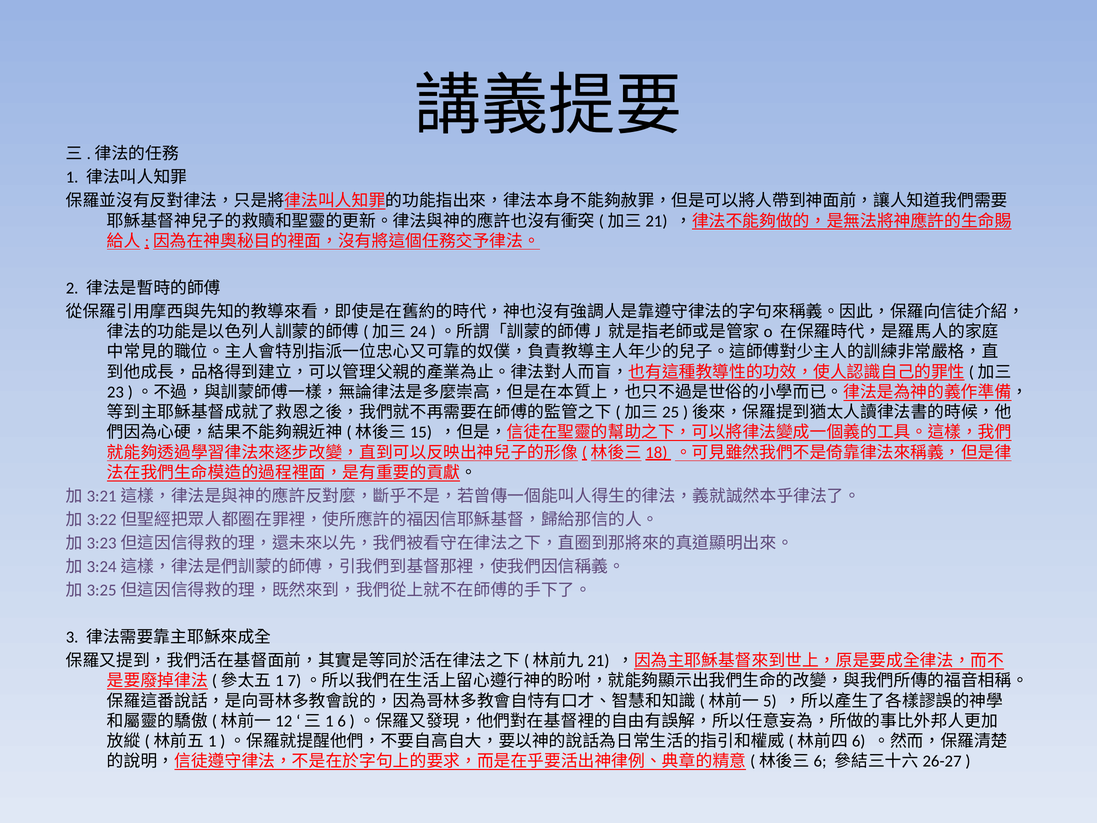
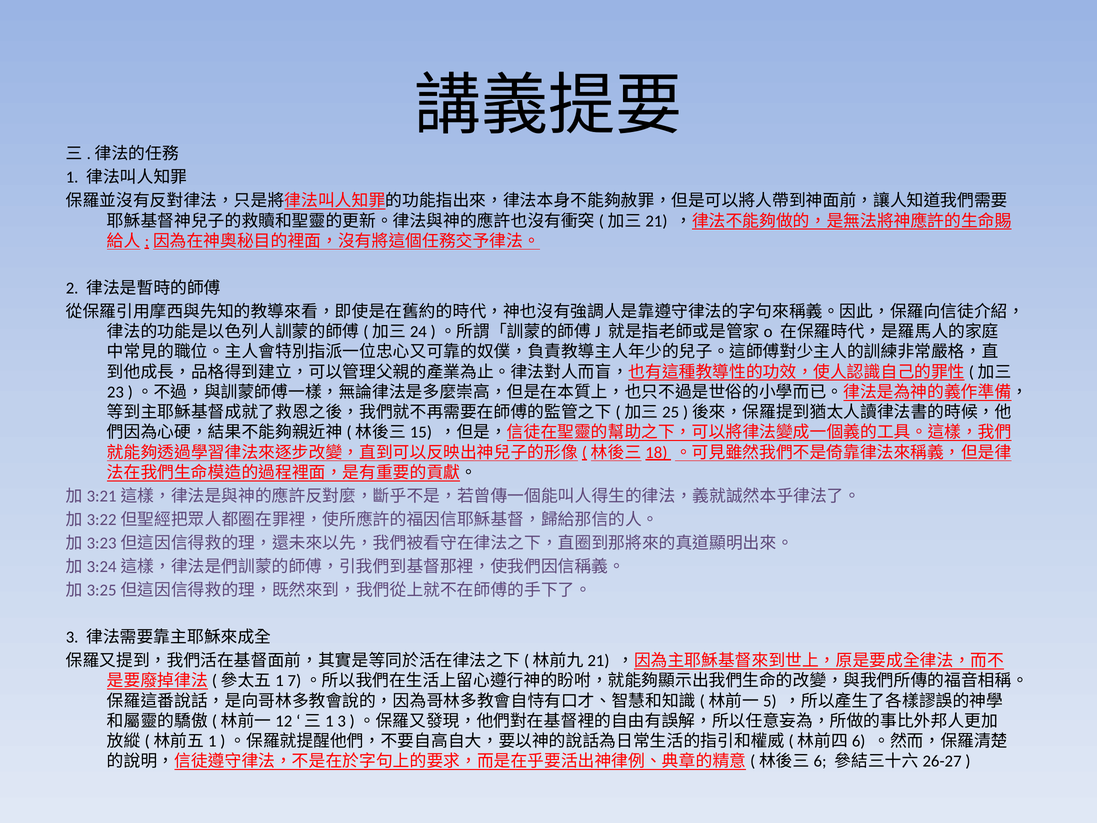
6: 6 -> 3 (342, 721)
